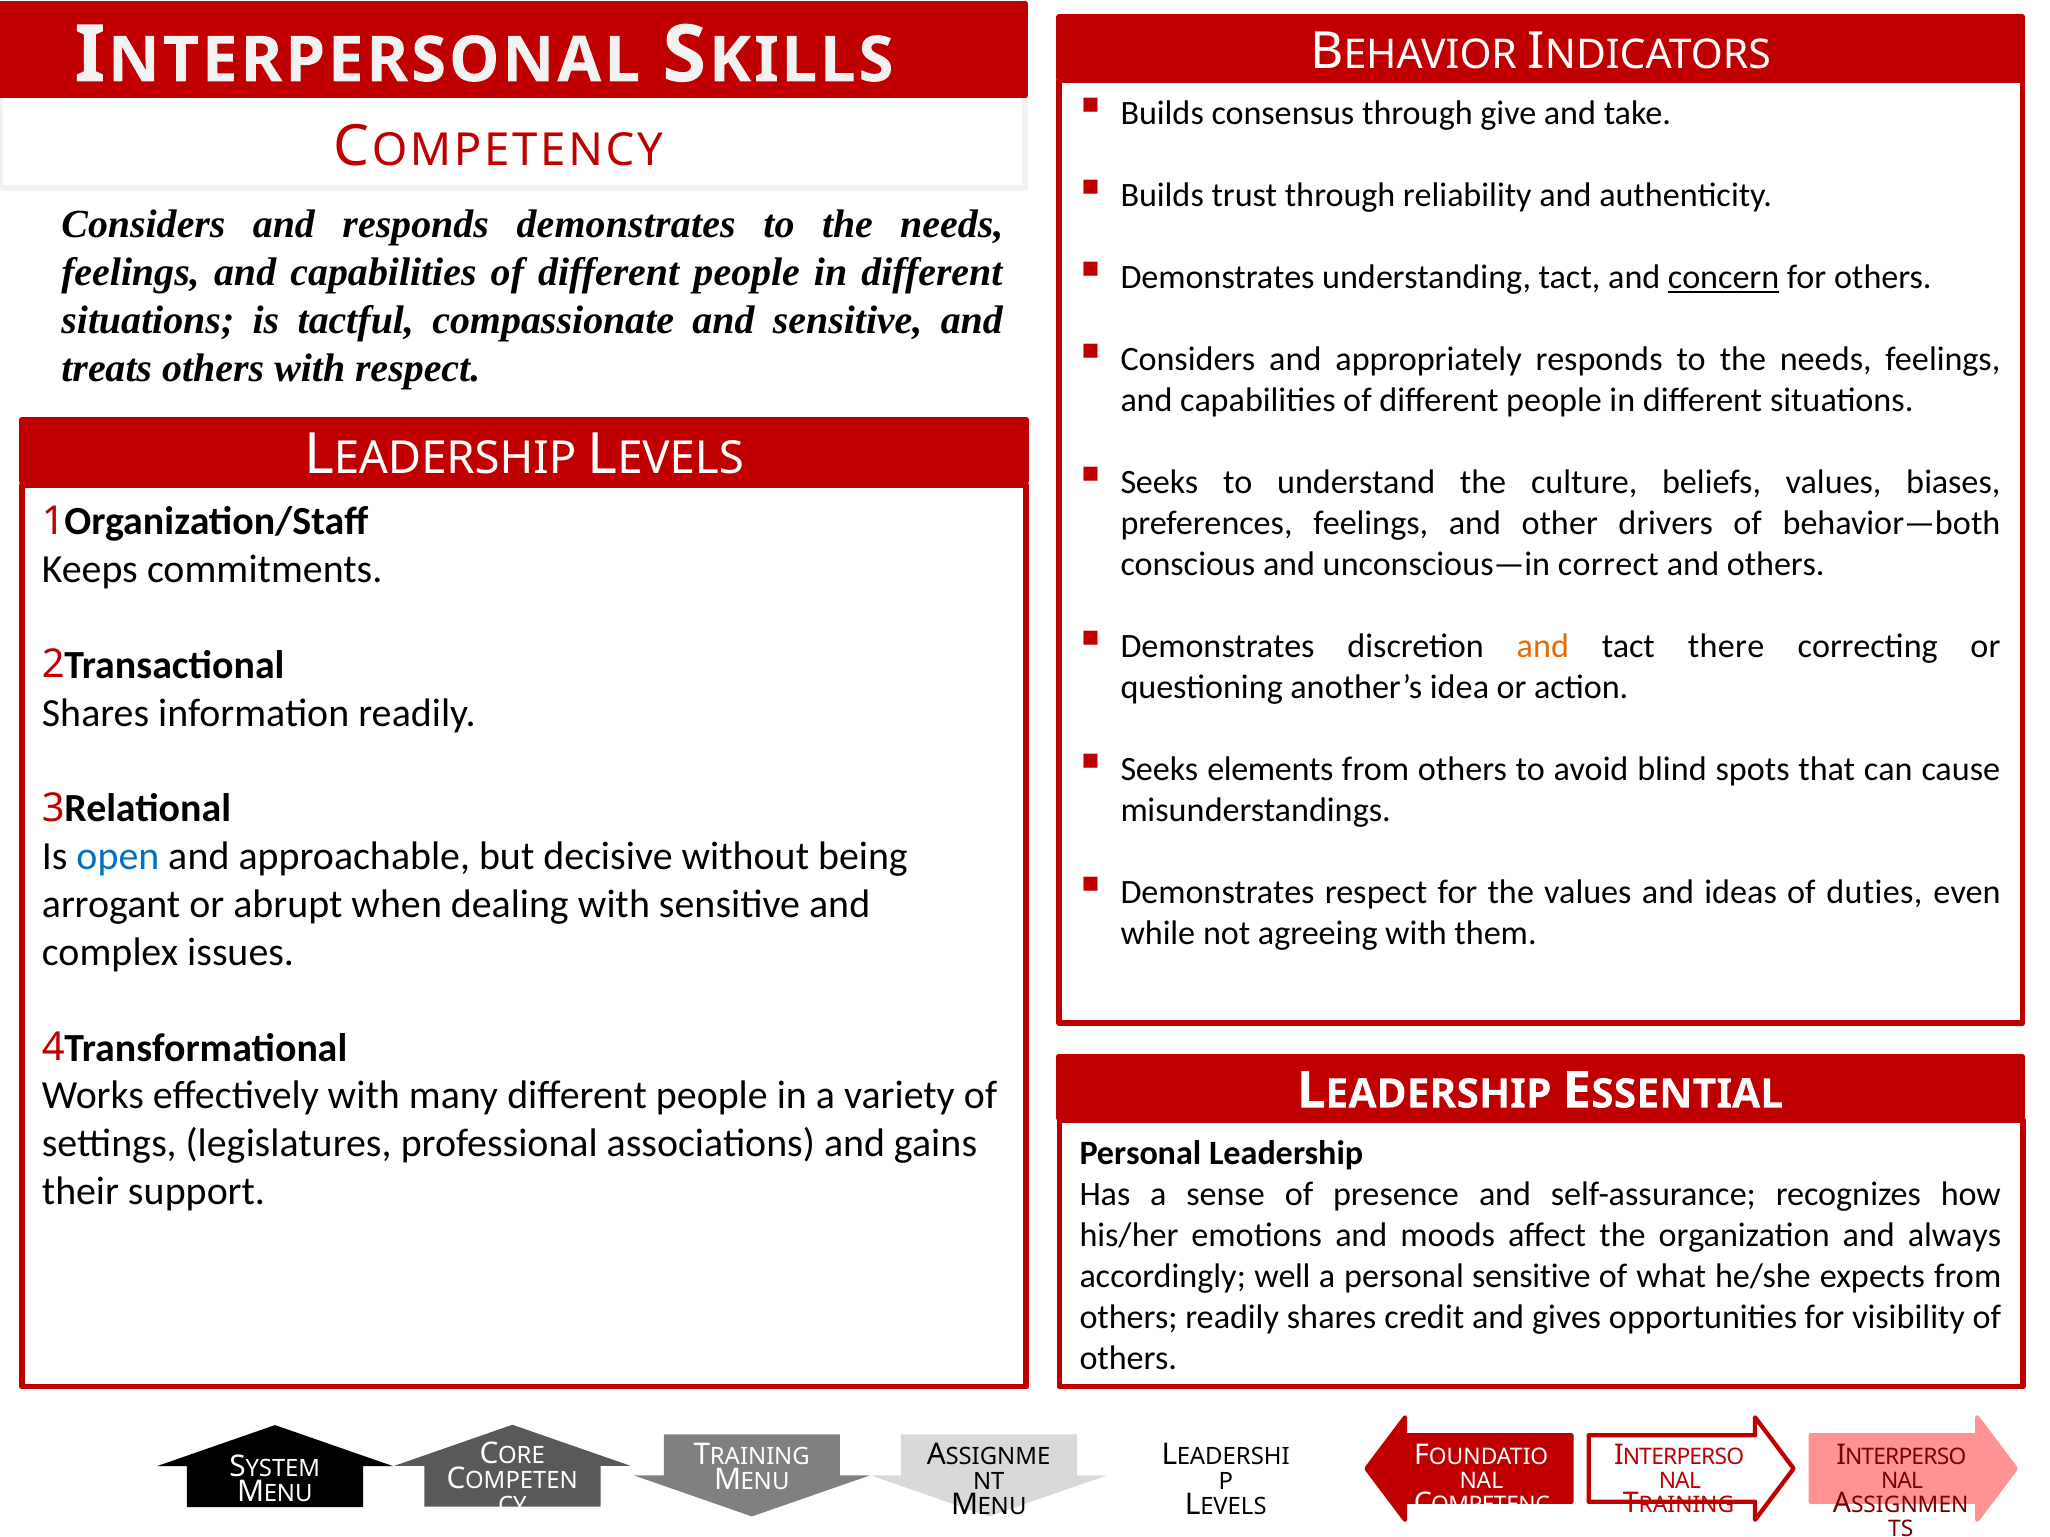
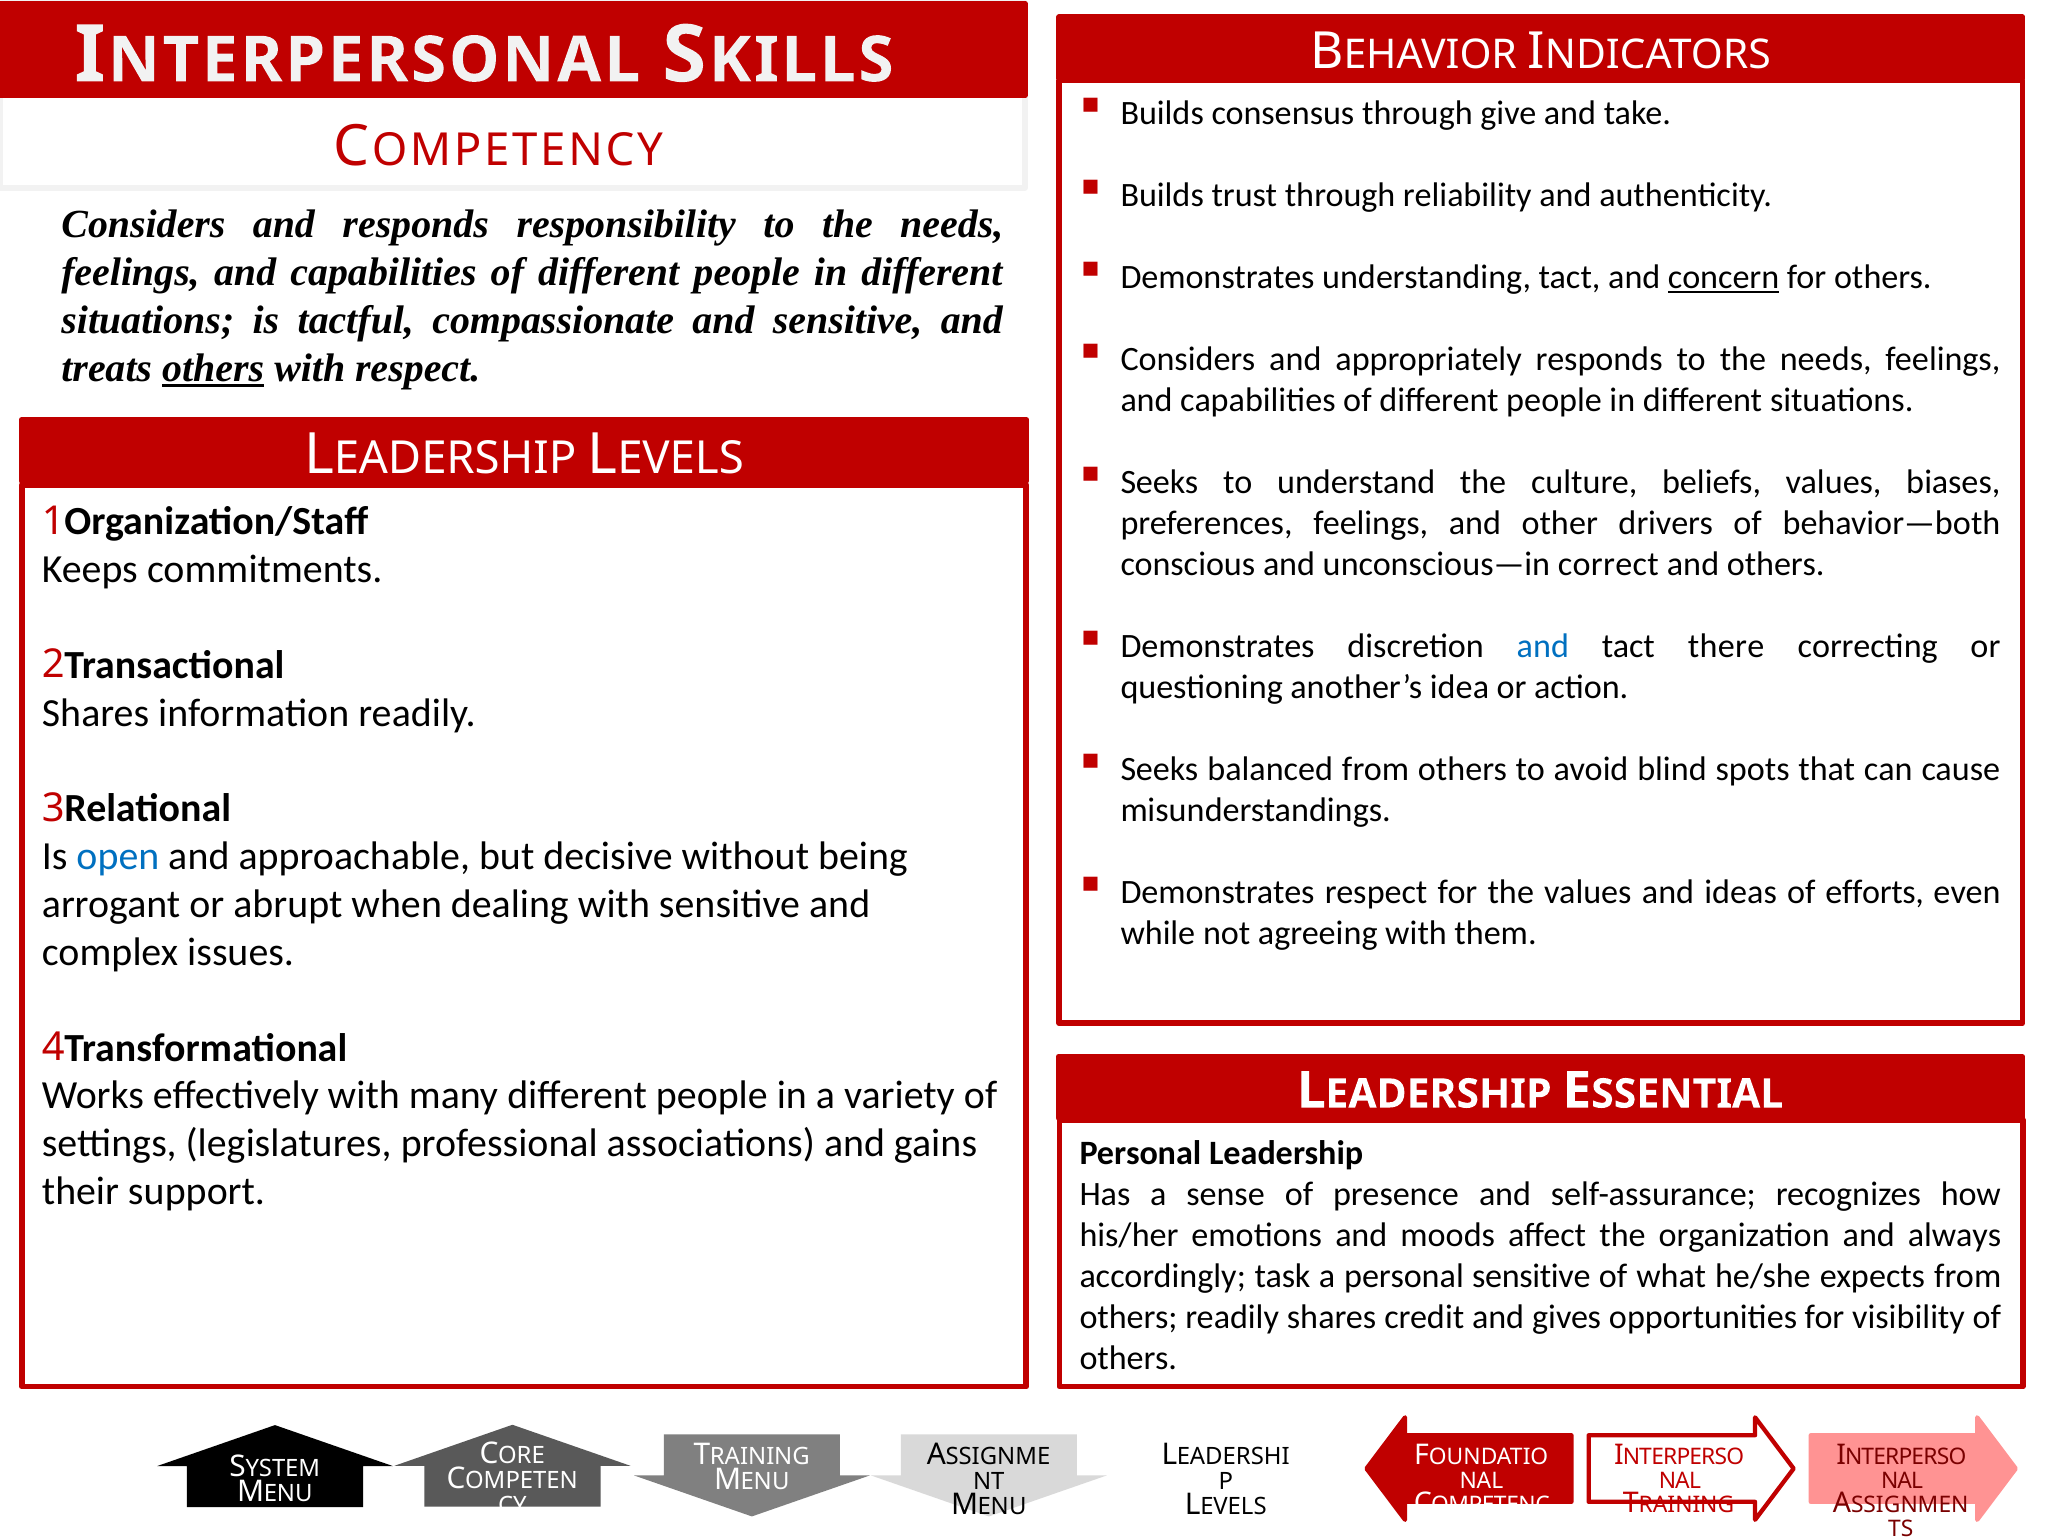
responds demonstrates: demonstrates -> responsibility (626, 225)
others underline: none -> present (213, 368)
and colour: orange -> blue (1543, 647)
elements: elements -> balanced (1270, 770)
duties: duties -> efforts (1875, 893)
well: well -> task (1282, 1276)
